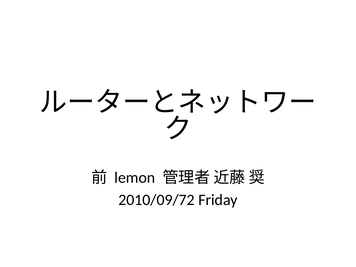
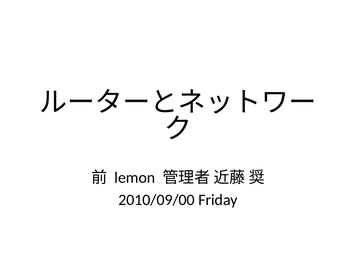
2010/09/72: 2010/09/72 -> 2010/09/00 (157, 200)
